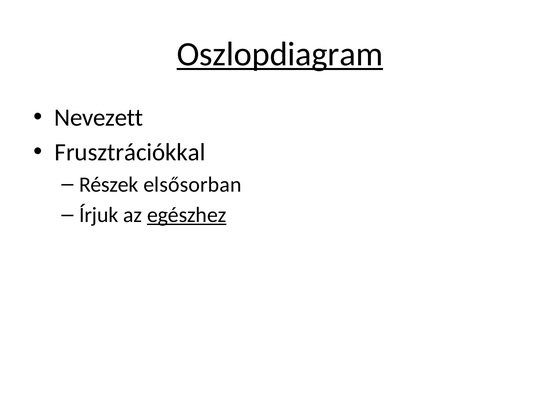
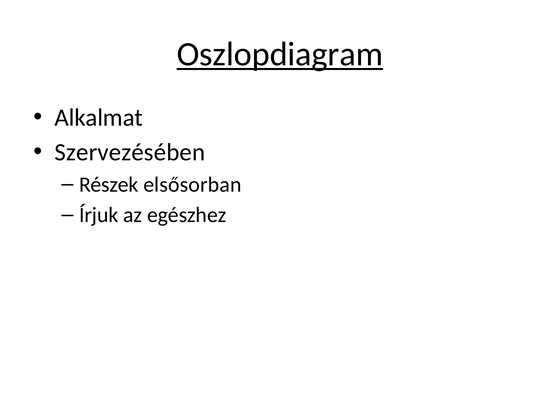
Nevezett: Nevezett -> Alkalmat (99, 117)
Frusztrációkkal: Frusztrációkkal -> Szervezésében (130, 152)
egészhez underline: present -> none (187, 215)
